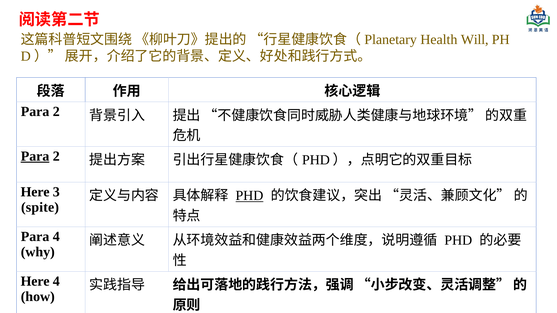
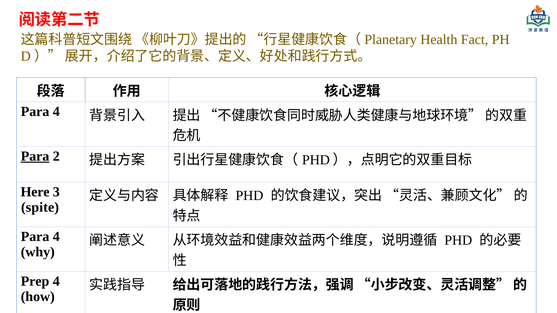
Will: Will -> Fact (475, 40)
2: 2 -> 4 (56, 112)
PHD underline: present -> none (249, 196)
Here: Here -> Prep (35, 282)
